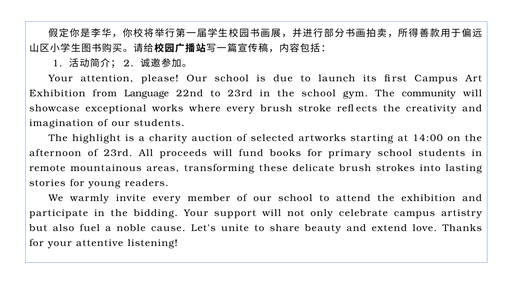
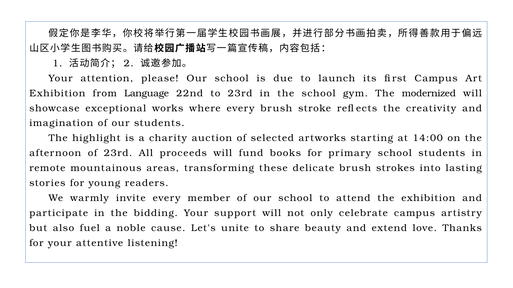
community: community -> modernized (429, 93)
